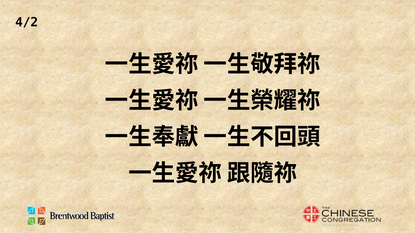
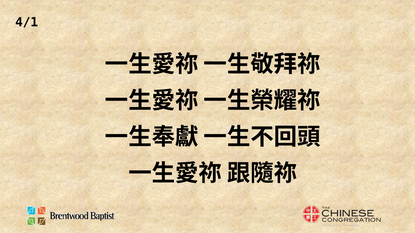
4/2: 4/2 -> 4/1 (27, 22)
